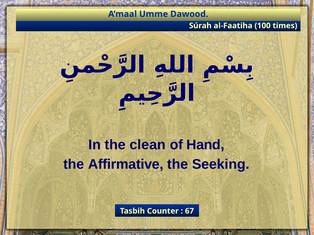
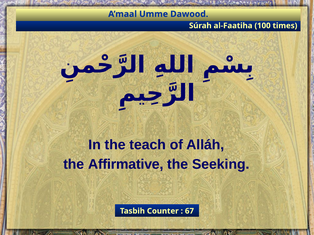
clean: clean -> teach (148, 145)
Hand: Hand -> Alláh (205, 145)
